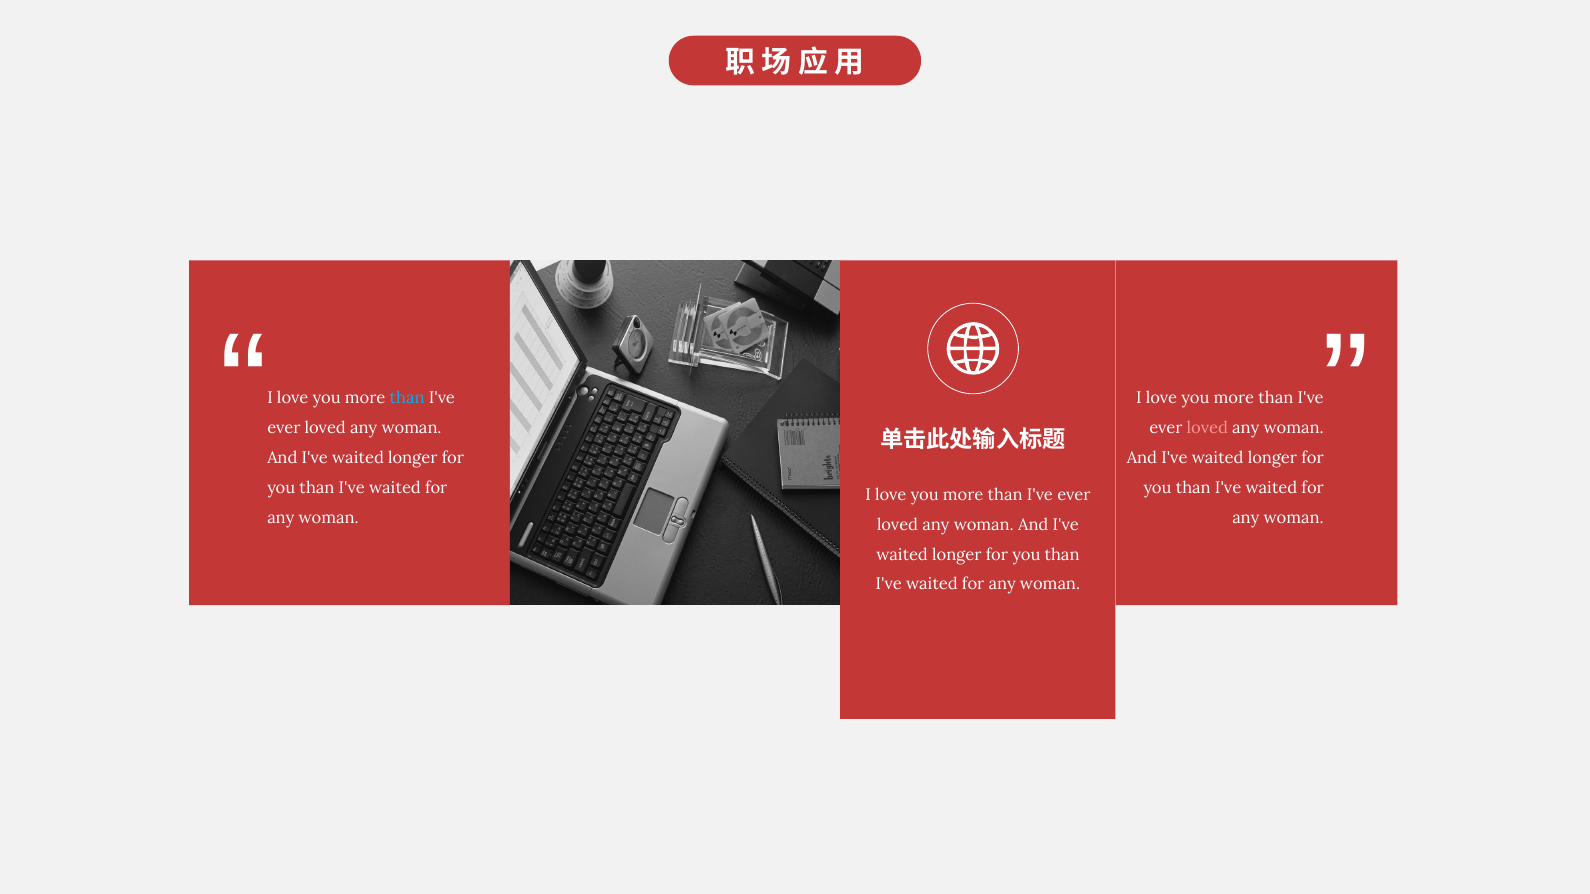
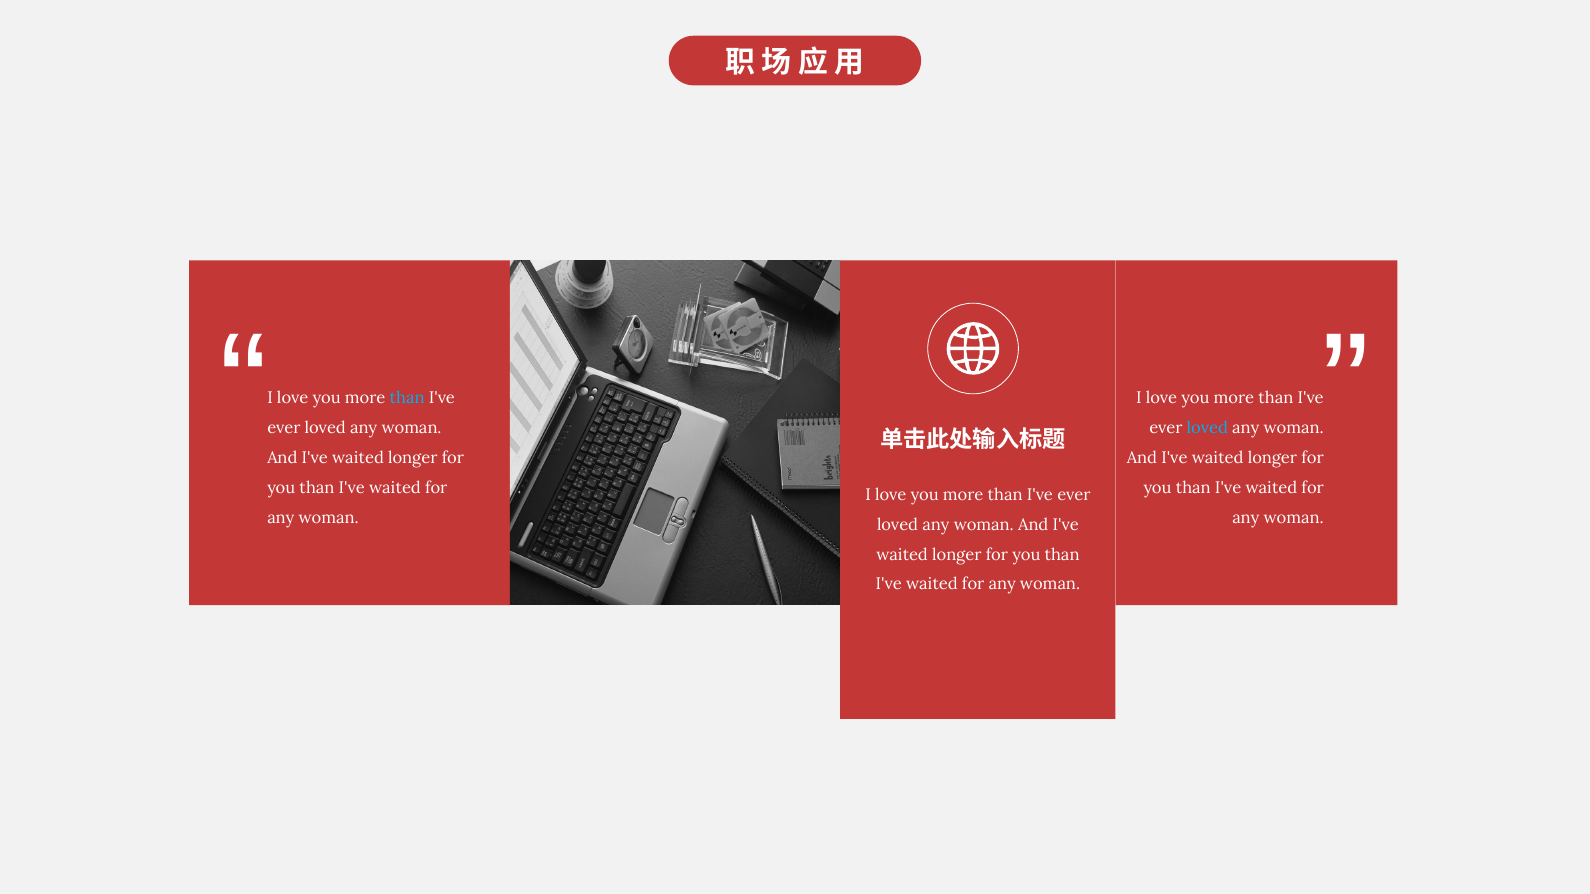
loved colour: pink -> light blue (1207, 428)
